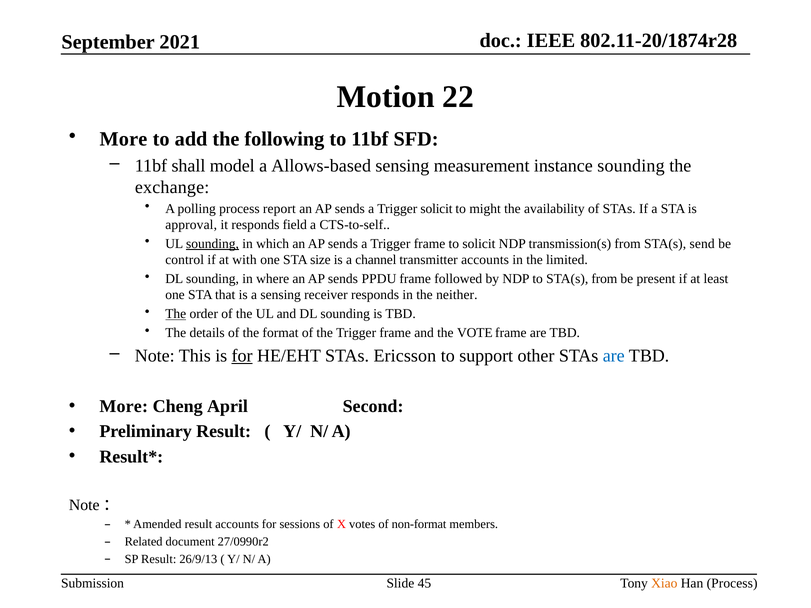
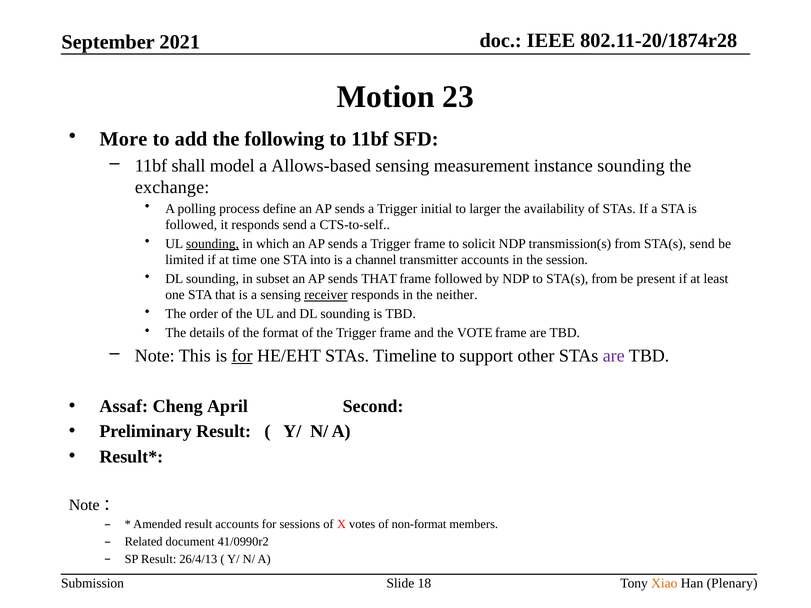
22: 22 -> 23 (458, 97)
report: report -> define (279, 209)
Trigger solicit: solicit -> initial (436, 209)
might: might -> larger (485, 209)
approval: approval -> followed (191, 225)
responds field: field -> send (295, 225)
control: control -> limited (185, 260)
with: with -> time (245, 260)
size: size -> into (320, 260)
limited: limited -> session (567, 260)
where: where -> subset (273, 279)
sends PPDU: PPDU -> THAT (379, 279)
receiver underline: none -> present (326, 295)
The underline: present -> none (176, 314)
Ericsson: Ericsson -> Timeline (405, 356)
are colour: blue -> purple (614, 356)
More: More -> Assaf (124, 406)
27/0990r2: 27/0990r2 -> 41/0990r2 (243, 542)
26/9/13: 26/9/13 -> 26/4/13 (198, 559)
45: 45 -> 18 (424, 583)
Han Process: Process -> Plenary (732, 583)
